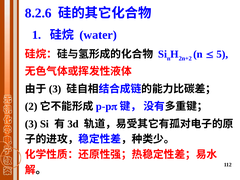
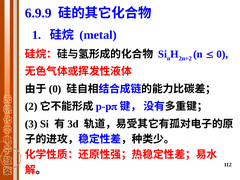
8.2.6: 8.2.6 -> 6.9.9 (38, 13)
water: water -> metal (98, 35)
5: 5 -> 0 (222, 54)
3: 3 -> 0 (55, 89)
